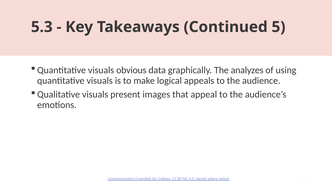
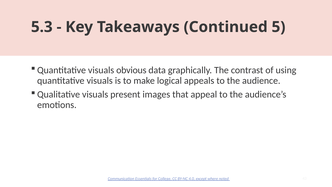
analyzes: analyzes -> contrast (247, 70)
